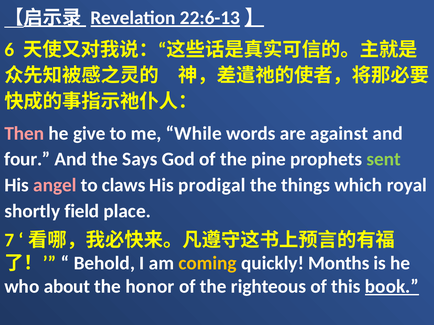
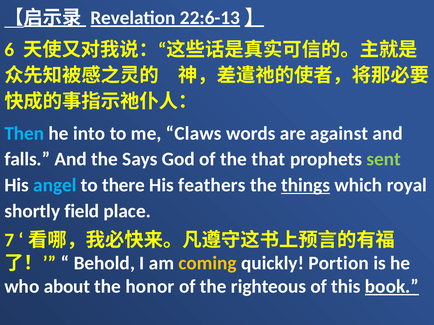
Then colour: pink -> light blue (24, 134)
give: give -> into (89, 134)
While: While -> Claws (194, 134)
four: four -> falls (27, 160)
pine: pine -> that (268, 160)
angel colour: pink -> light blue (55, 185)
claws: claws -> there (124, 185)
prodigal: prodigal -> feathers (212, 185)
things underline: none -> present (306, 185)
Months: Months -> Portion (339, 264)
